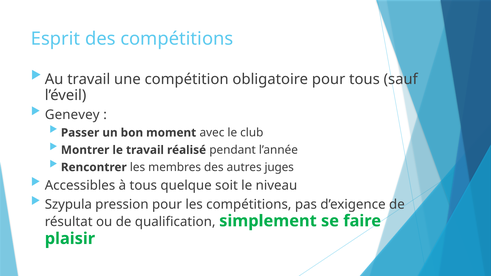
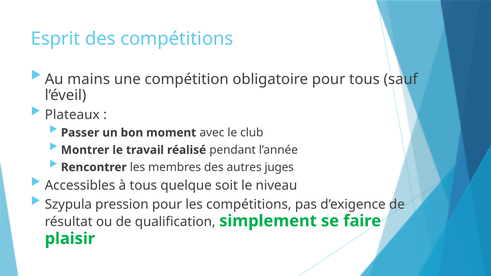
Au travail: travail -> mains (89, 79)
Genevey: Genevey -> Plateaux (72, 115)
